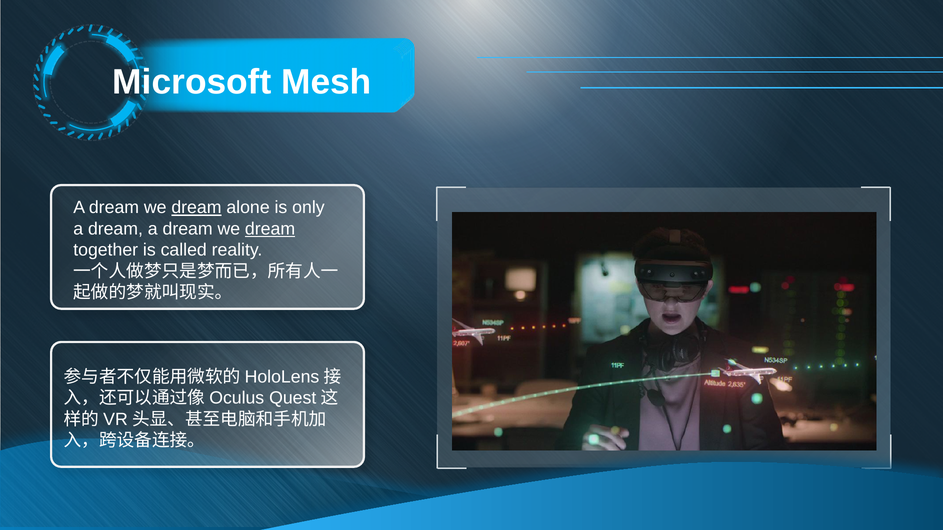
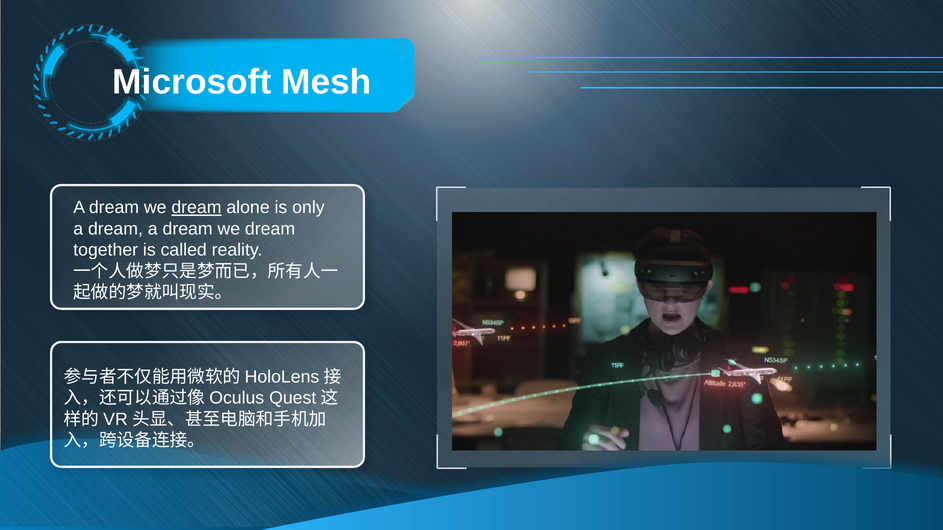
dream underline: present -> none (270, 229)
